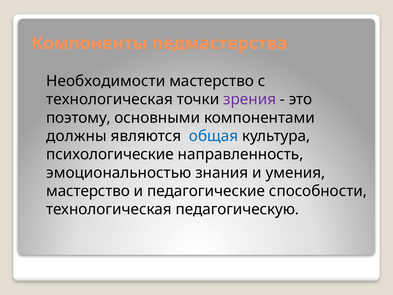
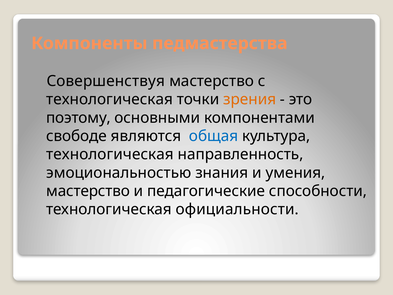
Необходимости: Необходимости -> Совершенствуя (106, 81)
зрения colour: purple -> orange (250, 99)
должны: должны -> свободе (77, 136)
психологические: психологические -> технологическая (110, 154)
педагогическую: педагогическую -> официальности (237, 209)
